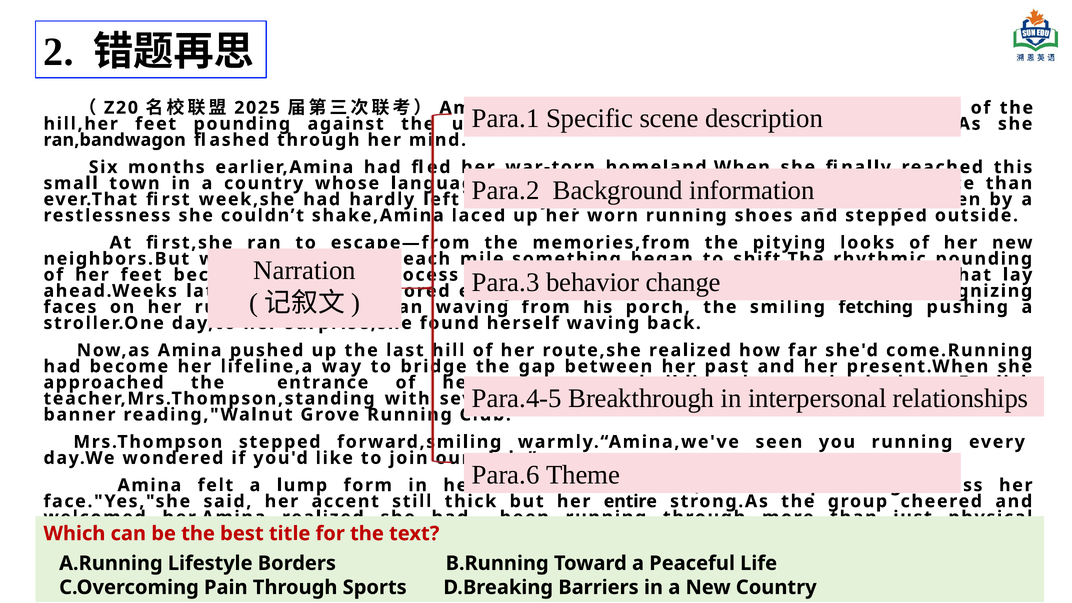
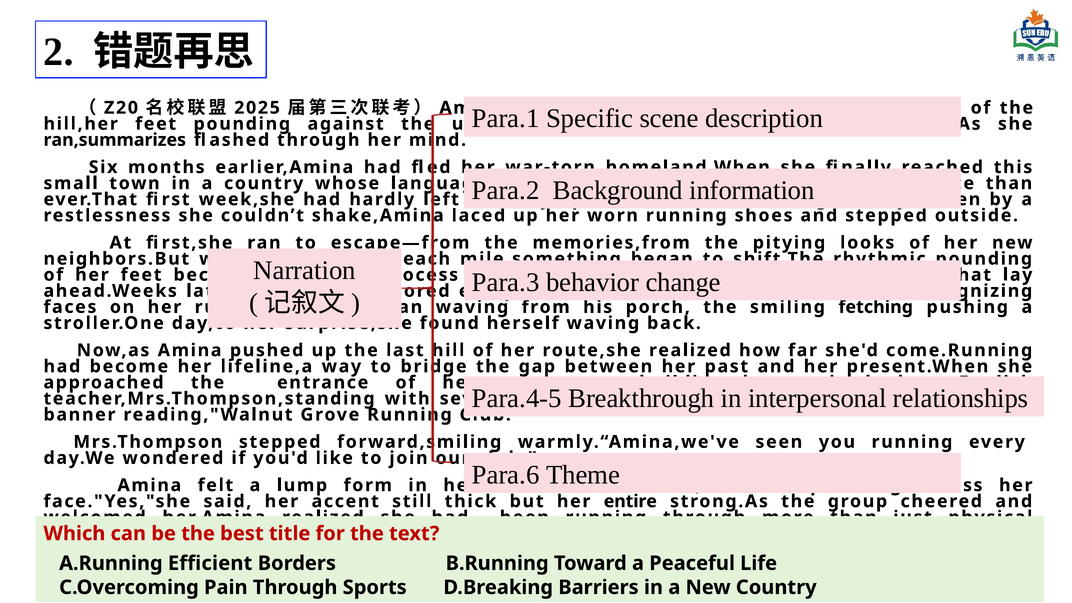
ran,bandwagon: ran,bandwagon -> ran,summarizes (115, 140)
Lifestyle: Lifestyle -> Efficient (210, 563)
